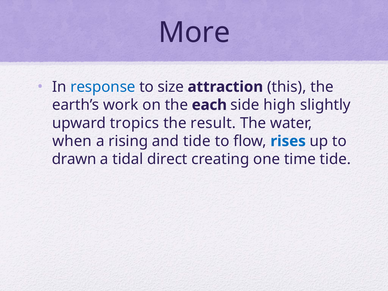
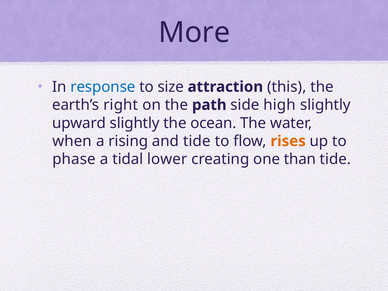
work: work -> right (121, 105)
each: each -> path (209, 105)
upward tropics: tropics -> slightly (135, 123)
result: result -> ocean (213, 123)
rises colour: blue -> orange (288, 141)
drawn: drawn -> phase (74, 159)
direct: direct -> lower (167, 159)
time: time -> than (300, 159)
